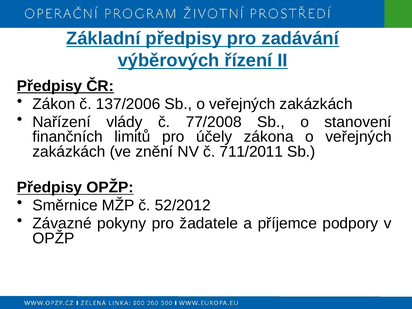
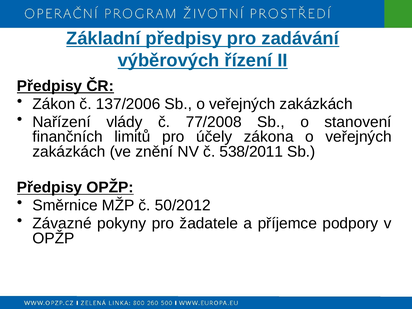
711/2011: 711/2011 -> 538/2011 (251, 152)
52/2012: 52/2012 -> 50/2012 (183, 205)
